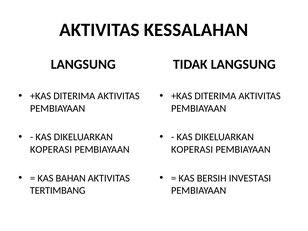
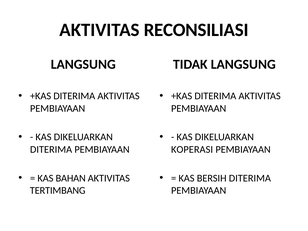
KESSALAHAN: KESSALAHAN -> RECONSILIASI (196, 30)
KOPERASI: KOPERASI -> DITERIMA (51, 149)
BERSIH INVESTASI: INVESTASI -> DITERIMA (250, 178)
